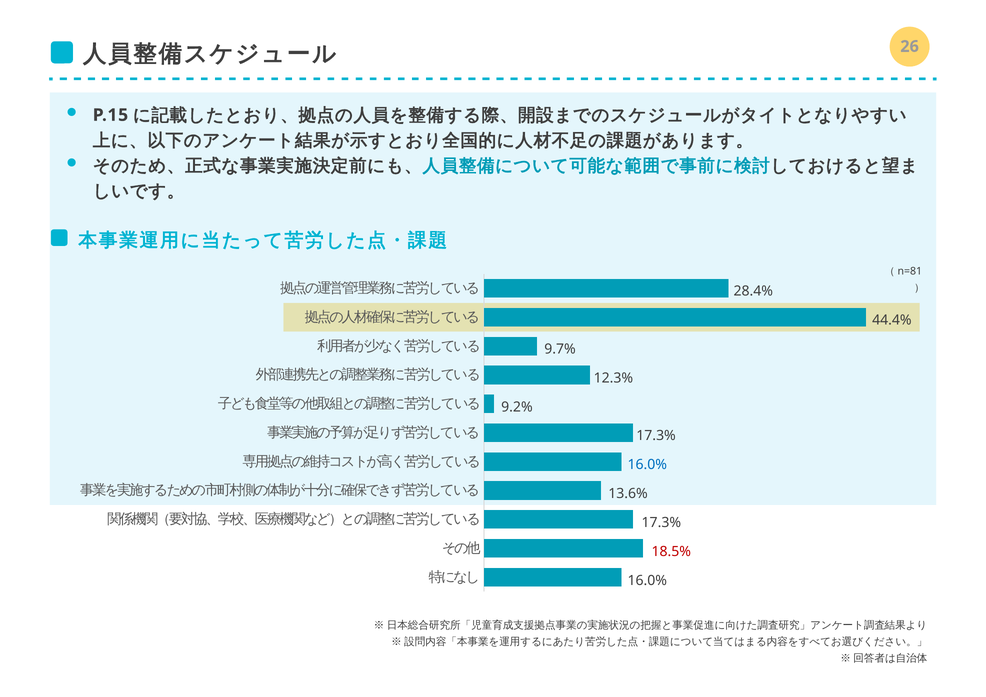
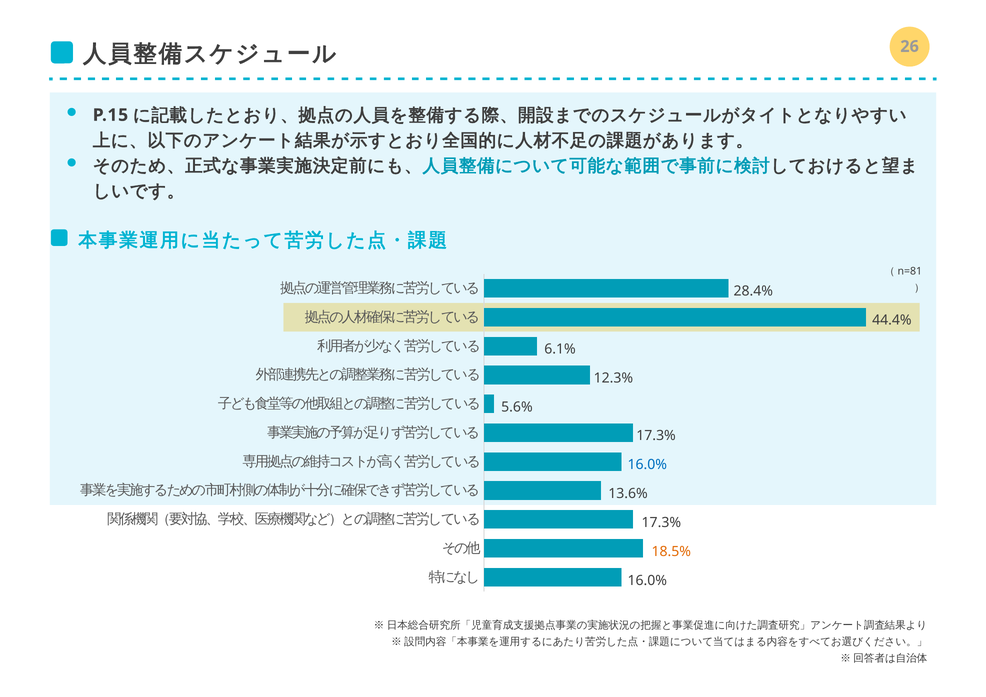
9.7%: 9.7% -> 6.1% (560, 349)
9.2%: 9.2% -> 5.6% (517, 407)
18.5% colour: red -> orange (671, 552)
